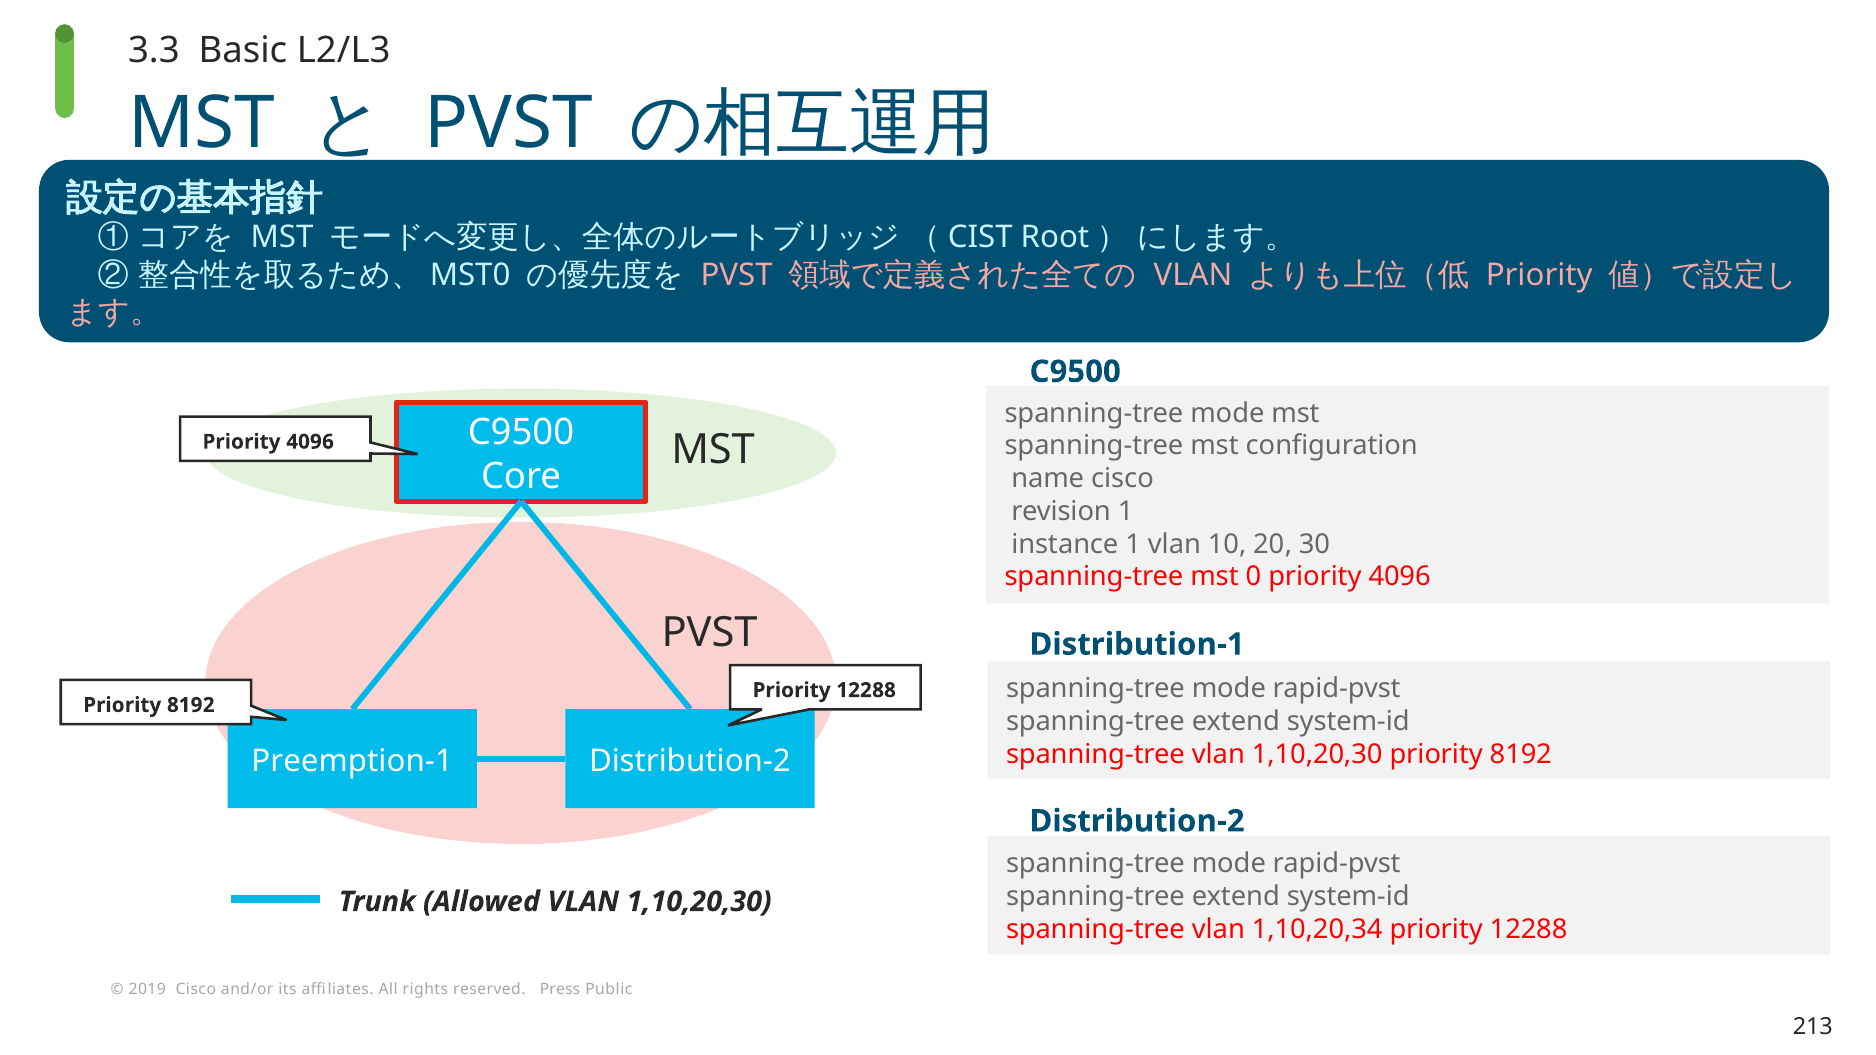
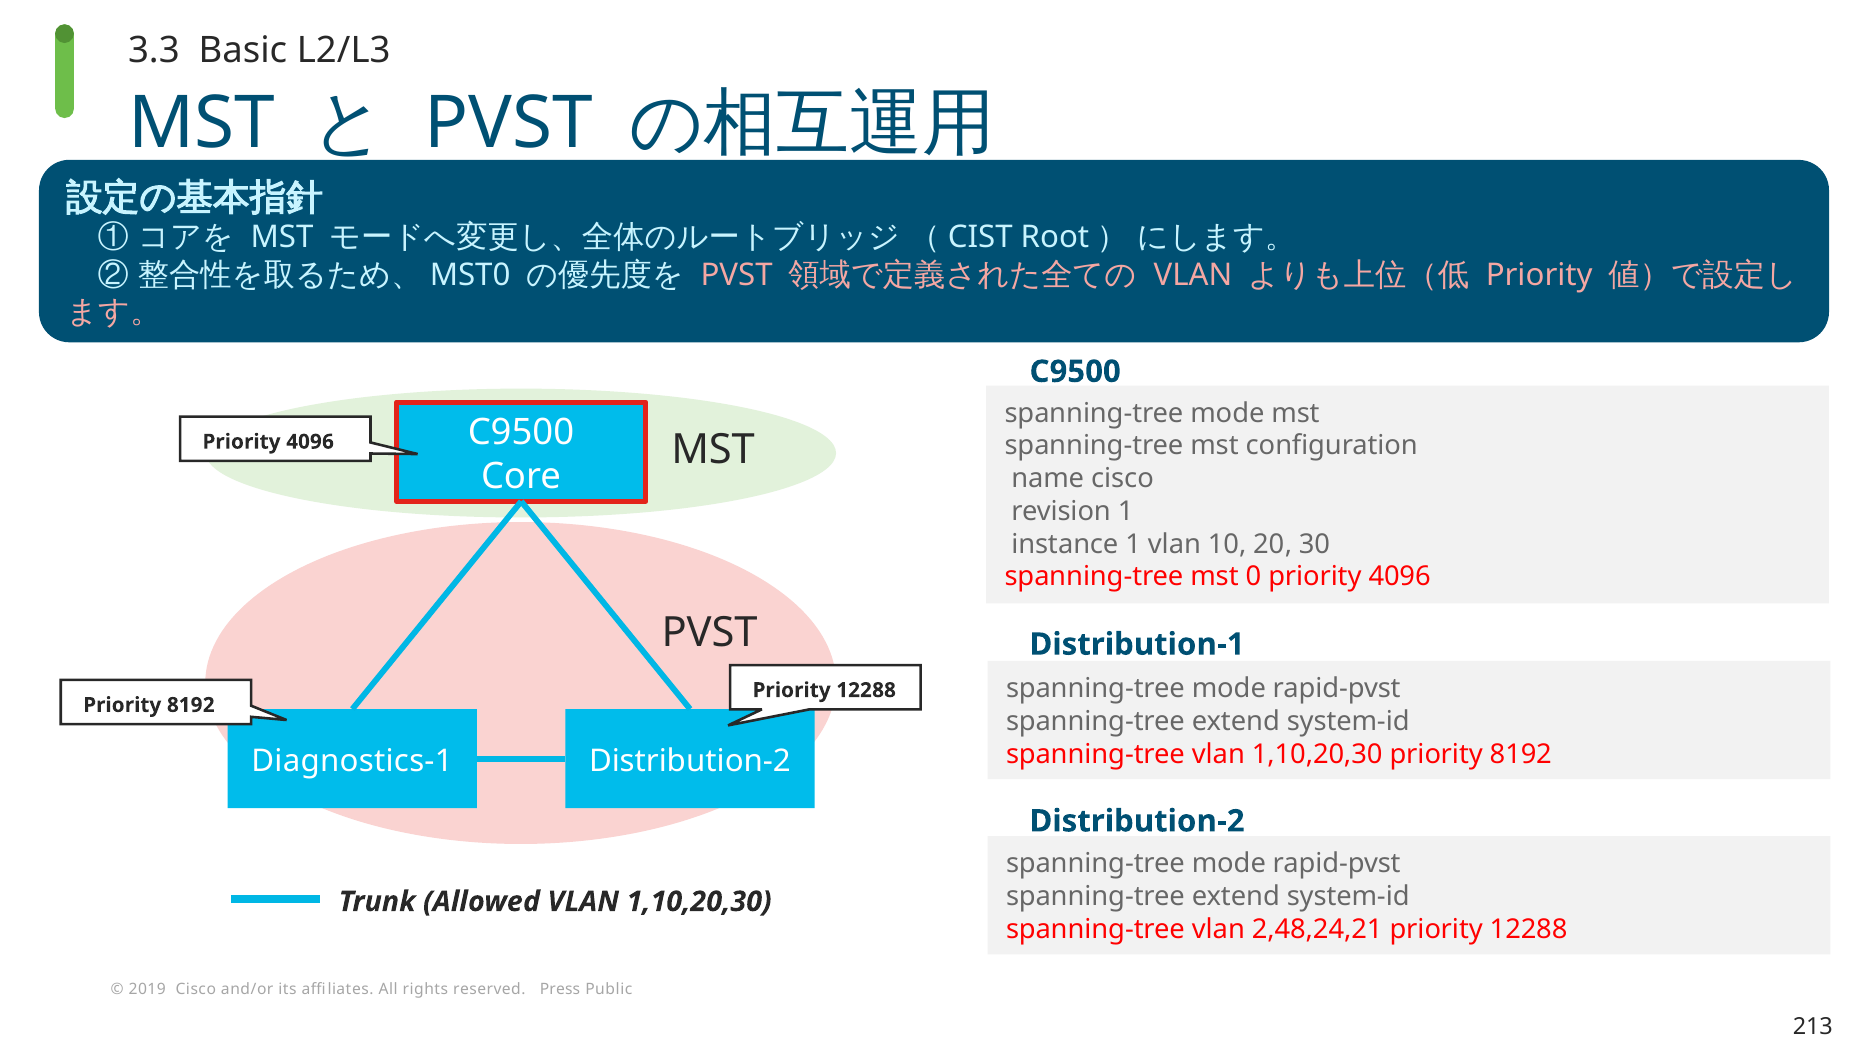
Preemption-1: Preemption-1 -> Diagnostics-1 (352, 761)
1,10,20,34: 1,10,20,34 -> 2,48,24,21 (1317, 929)
